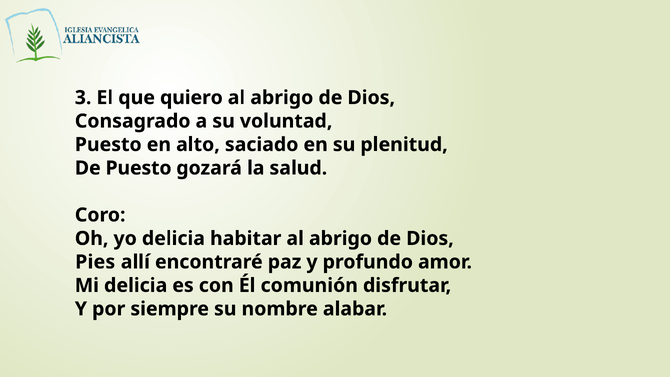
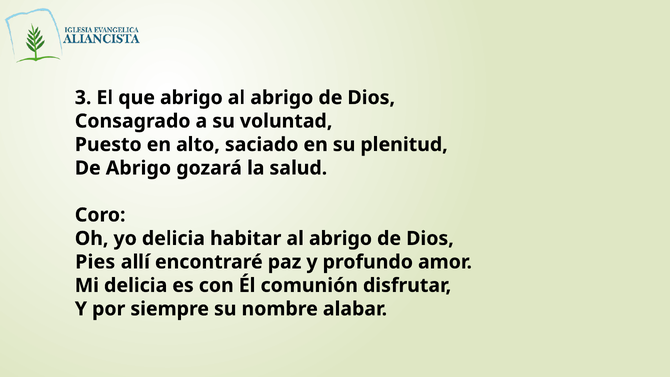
que quiero: quiero -> abrigo (191, 98)
De Puesto: Puesto -> Abrigo (138, 168)
